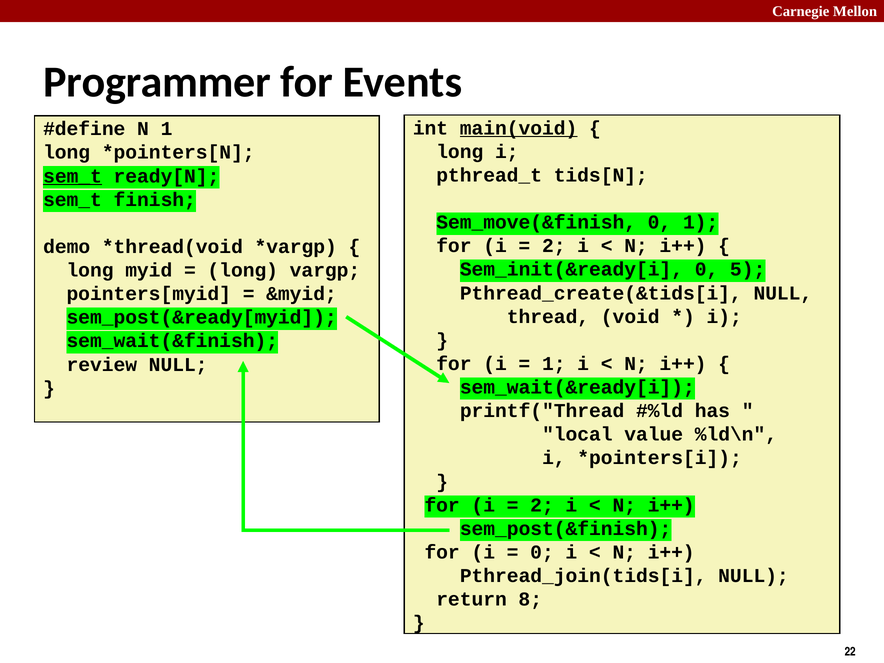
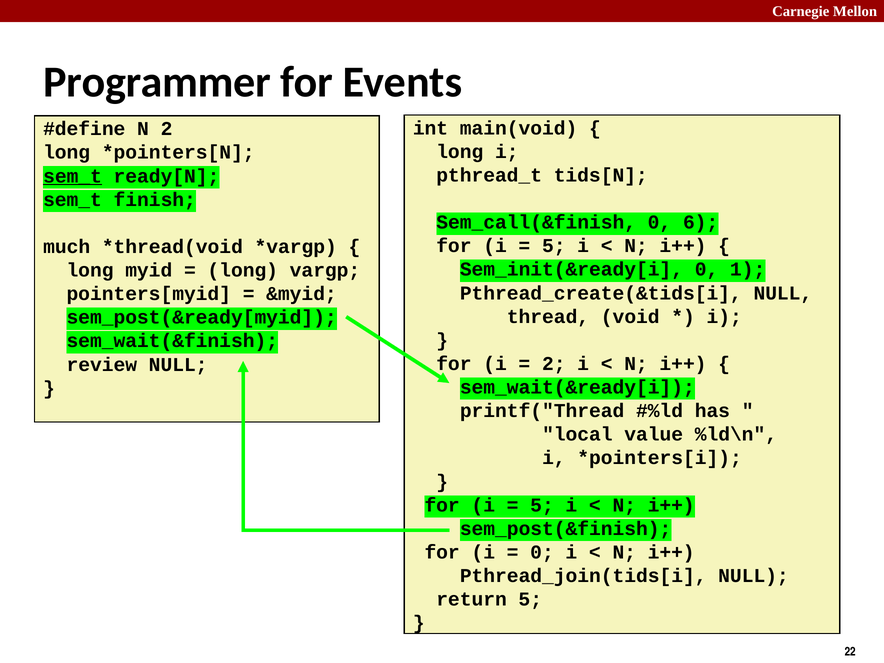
main(void underline: present -> none (519, 128)
N 1: 1 -> 2 (167, 129)
Sem_move(&finish: Sem_move(&finish -> Sem_call(&finish (536, 222)
0 1: 1 -> 6 (701, 222)
2: 2 -> 5 (554, 246)
demo: demo -> much (67, 247)
5: 5 -> 1 (748, 270)
1: 1 -> 2 (554, 364)
2: 2 -> 5 (542, 505)
return 8: 8 -> 5 (530, 599)
